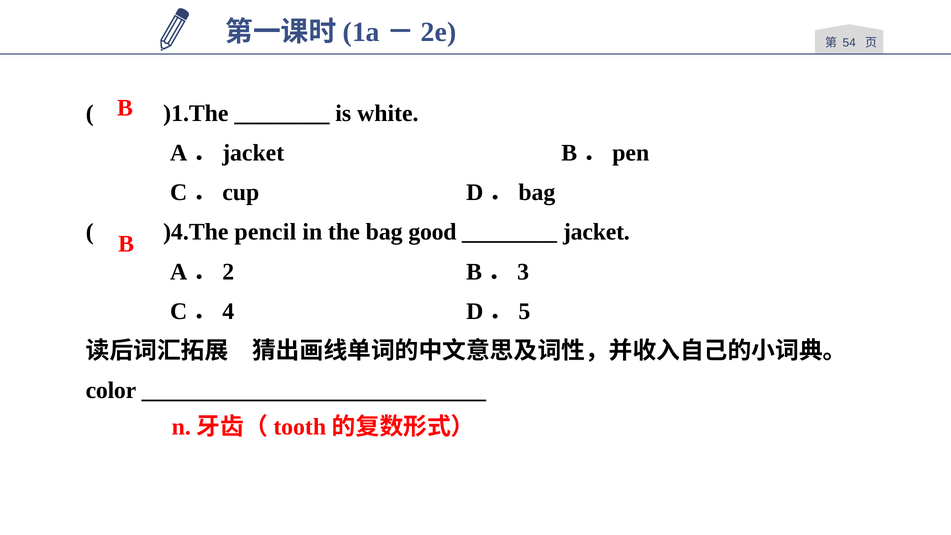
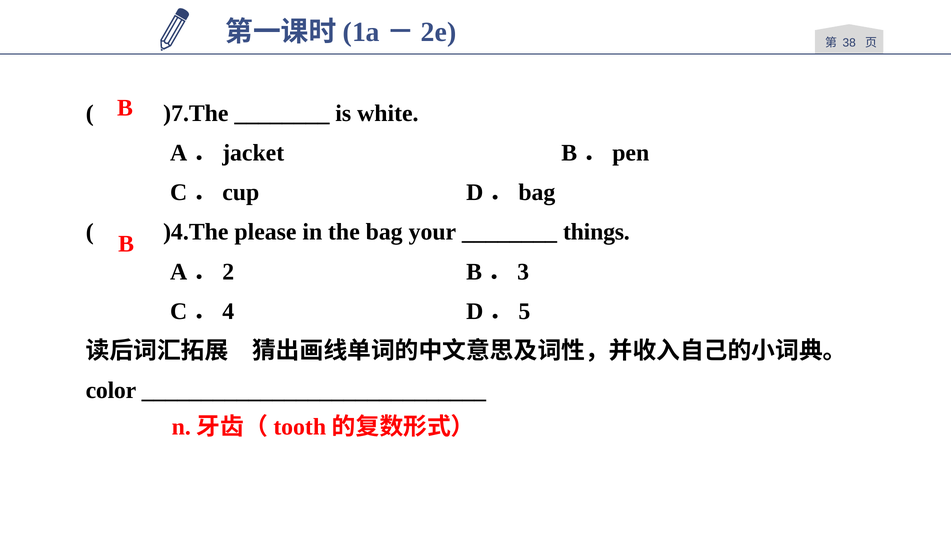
54: 54 -> 38 (849, 43)
)1.The: )1.The -> )7.The (196, 113)
pencil: pencil -> please (265, 232)
good: good -> your (432, 232)
jacket: jacket -> things (596, 232)
